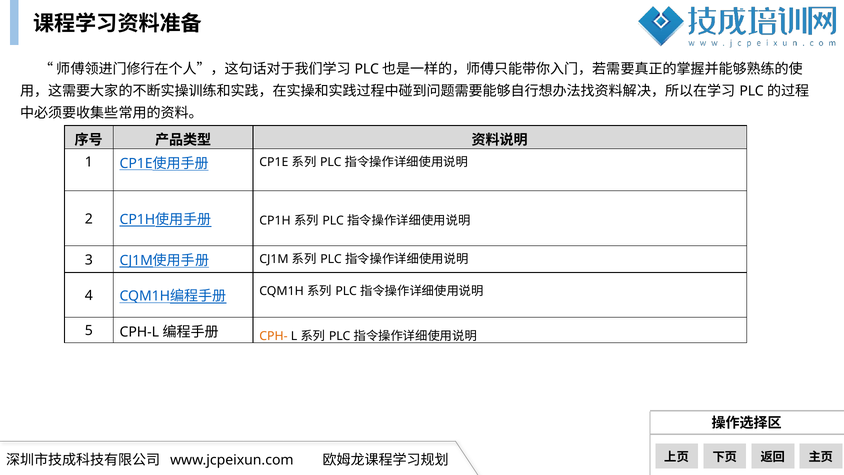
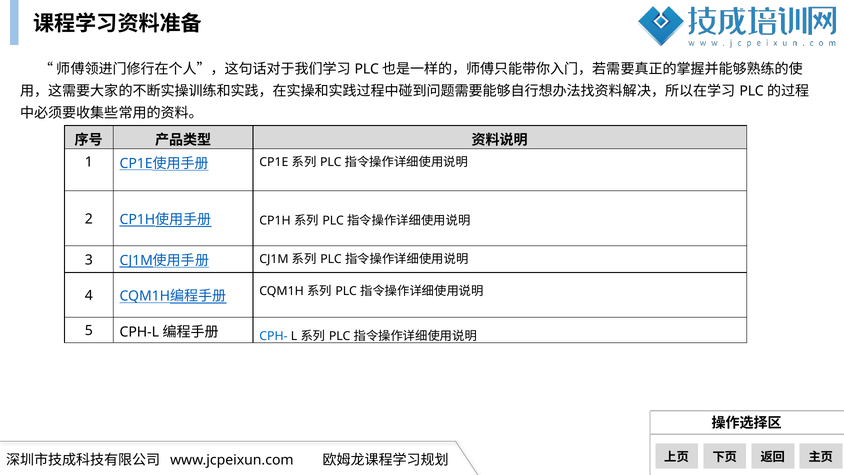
CPH- colour: orange -> blue (273, 336)
